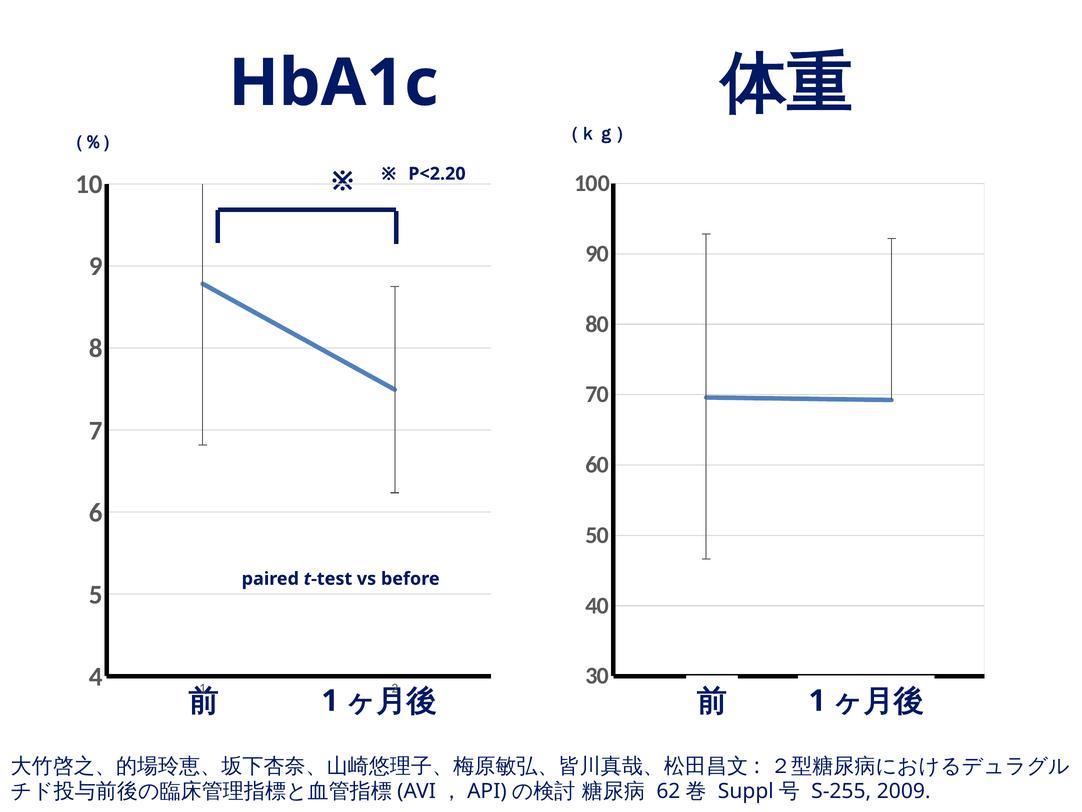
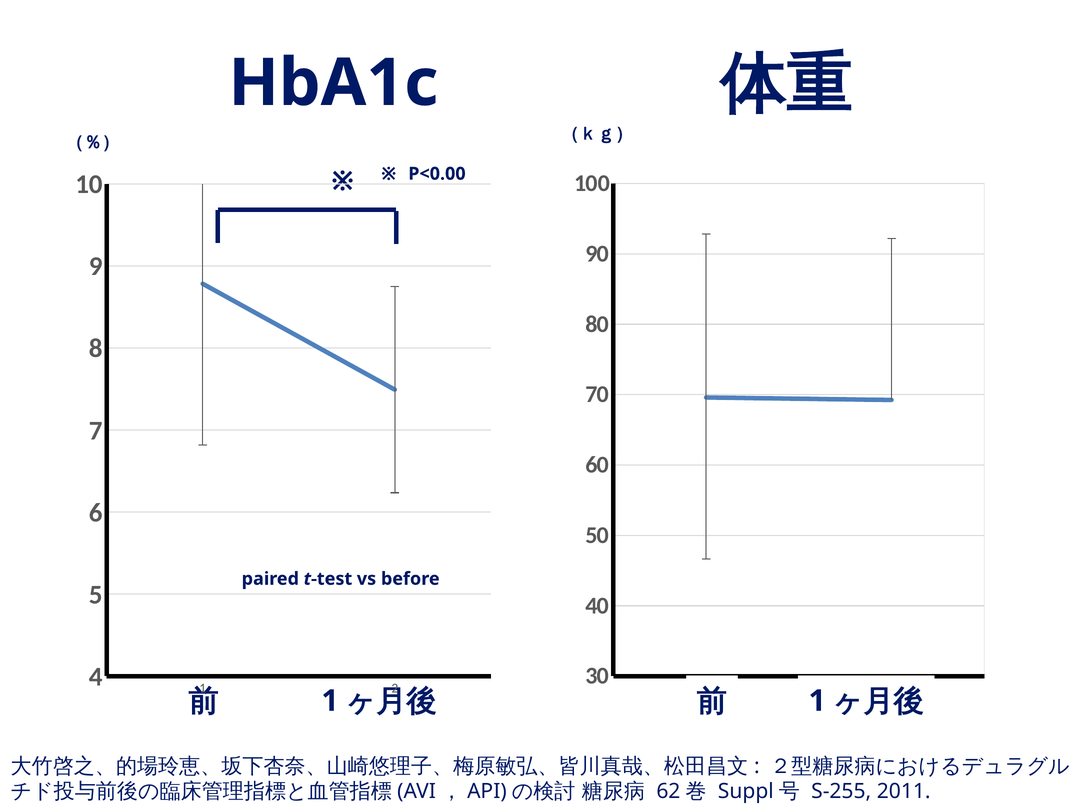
P<2.20: P<2.20 -> P<0.00 (437, 174)
2009: 2009 -> 2011 (904, 791)
